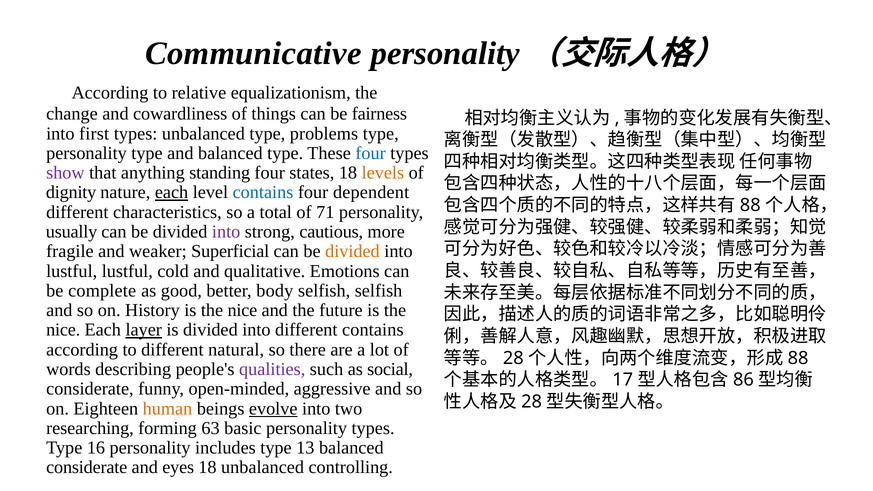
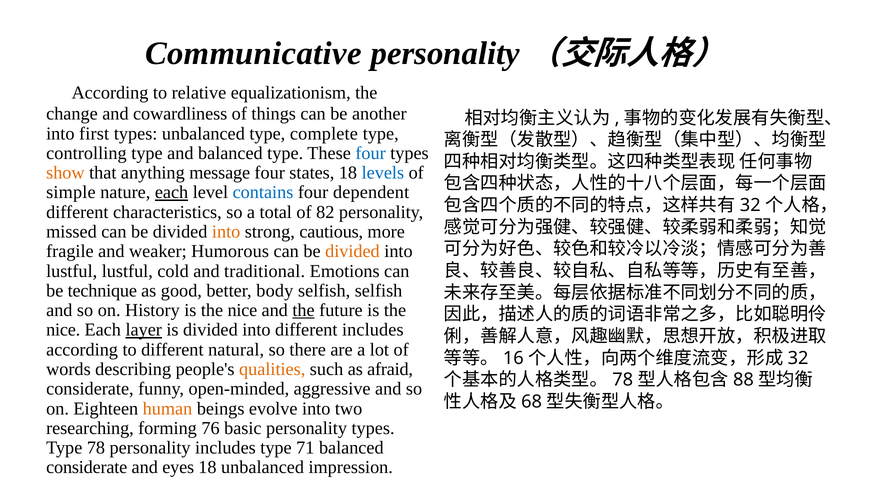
fairness: fairness -> another (379, 114)
problems: problems -> complete (324, 134)
personality: personality -> controlling (86, 153)
show colour: purple -> orange (65, 173)
standing: standing -> message (220, 173)
levels colour: orange -> blue (383, 173)
dignity: dignity -> simple (71, 192)
88: 88 -> 32 (750, 205)
71: 71 -> 82 (325, 212)
usually: usually -> missed (71, 232)
into colour: purple -> orange (226, 232)
Superficial: Superficial -> Humorous (230, 251)
qualitative: qualitative -> traditional (265, 271)
complete: complete -> technique (102, 291)
the underline: none -> present (303, 310)
different contains: contains -> includes (373, 330)
28: 28 -> 16 (513, 358)
88: 88 -> 32 (798, 358)
qualities colour: purple -> orange (272, 369)
social: social -> afraid (390, 369)
17: 17 -> 78 (623, 380)
86: 86 -> 88 (743, 380)
28: 28 -> 68 (532, 402)
evolve underline: present -> none (273, 409)
63: 63 -> 76 (211, 428)
Type 16: 16 -> 78 (96, 448)
13: 13 -> 71 (305, 448)
controlling: controlling -> impression (351, 467)
